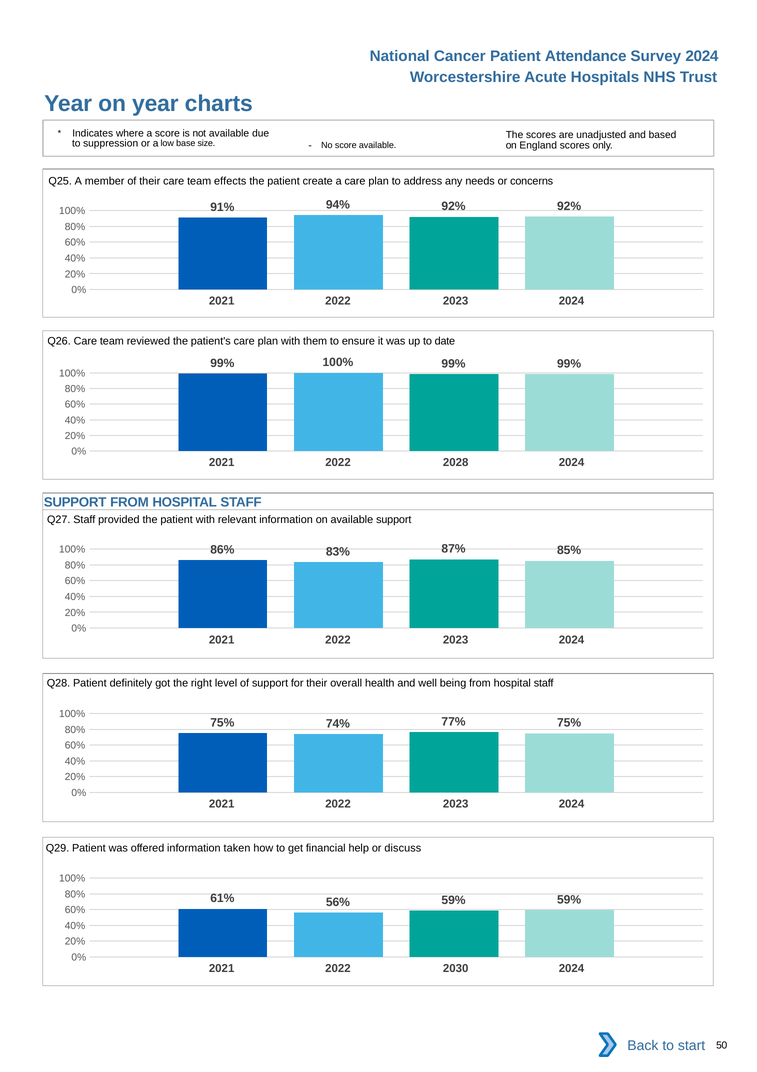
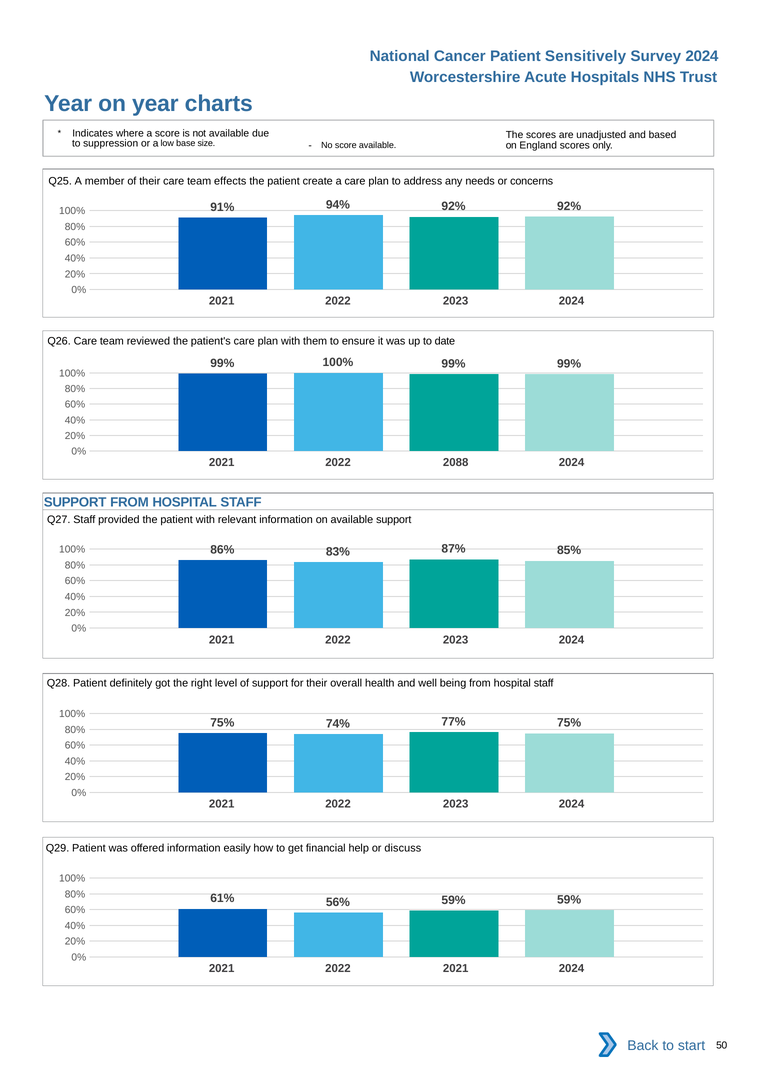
Attendance: Attendance -> Sensitively (586, 56)
2028: 2028 -> 2088 (456, 462)
taken: taken -> easily (237, 848)
2022 2030: 2030 -> 2021 (456, 968)
